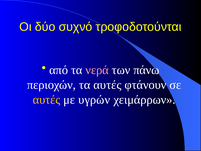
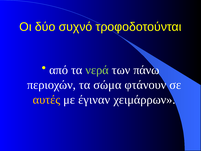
νερά colour: pink -> light green (97, 70)
τα αυτές: αυτές -> σώμα (107, 85)
υγρών: υγρών -> έγιναν (94, 99)
